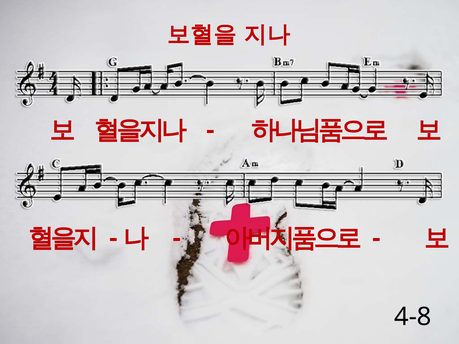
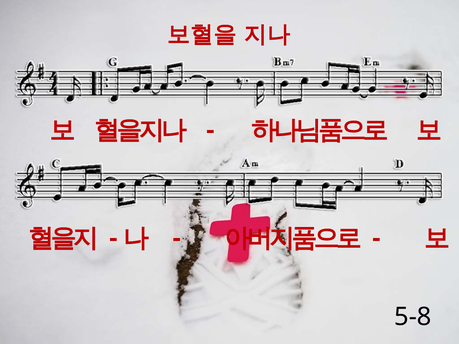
4-8: 4-8 -> 5-8 (413, 317)
